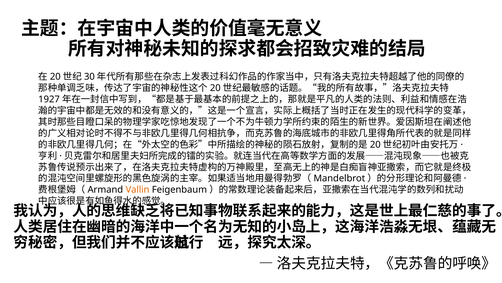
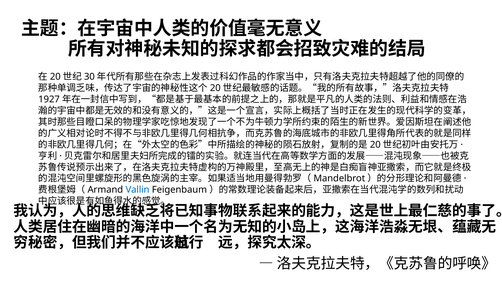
Vallin colour: orange -> blue (138, 189)
